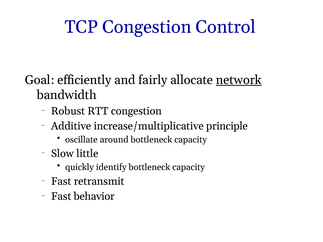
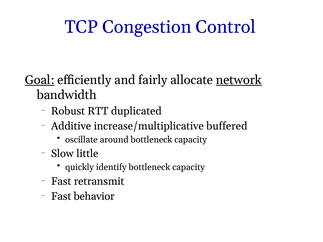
Goal underline: none -> present (40, 80)
RTT congestion: congestion -> duplicated (136, 111)
principle: principle -> buffered (227, 126)
